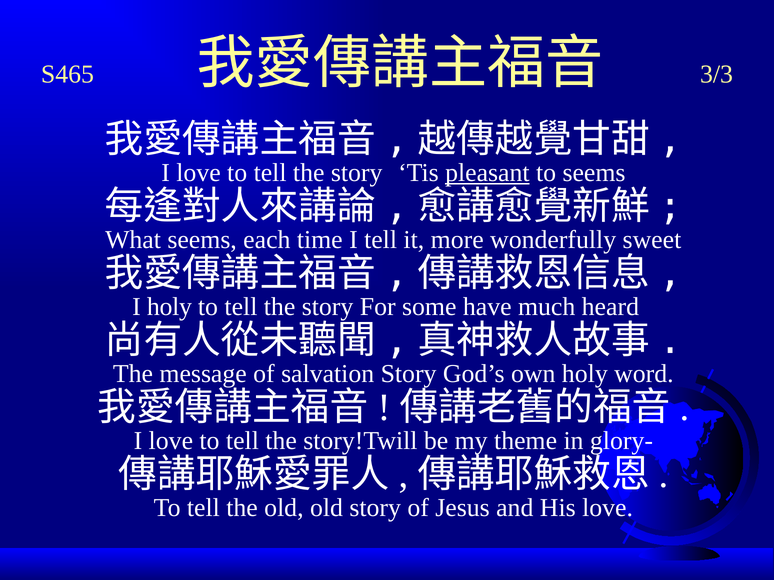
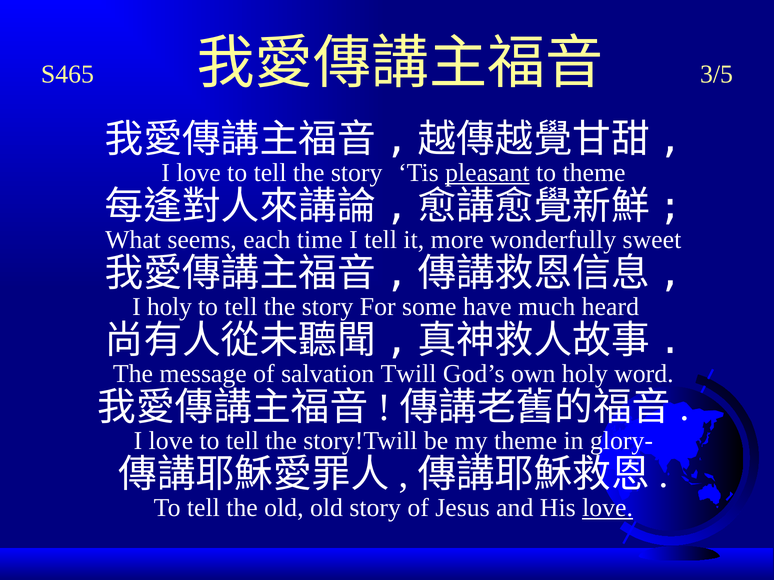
3/3: 3/3 -> 3/5 (716, 74)
to seems: seems -> theme (594, 173)
salvation Story: Story -> Twill (409, 374)
love underline: none -> present (608, 508)
